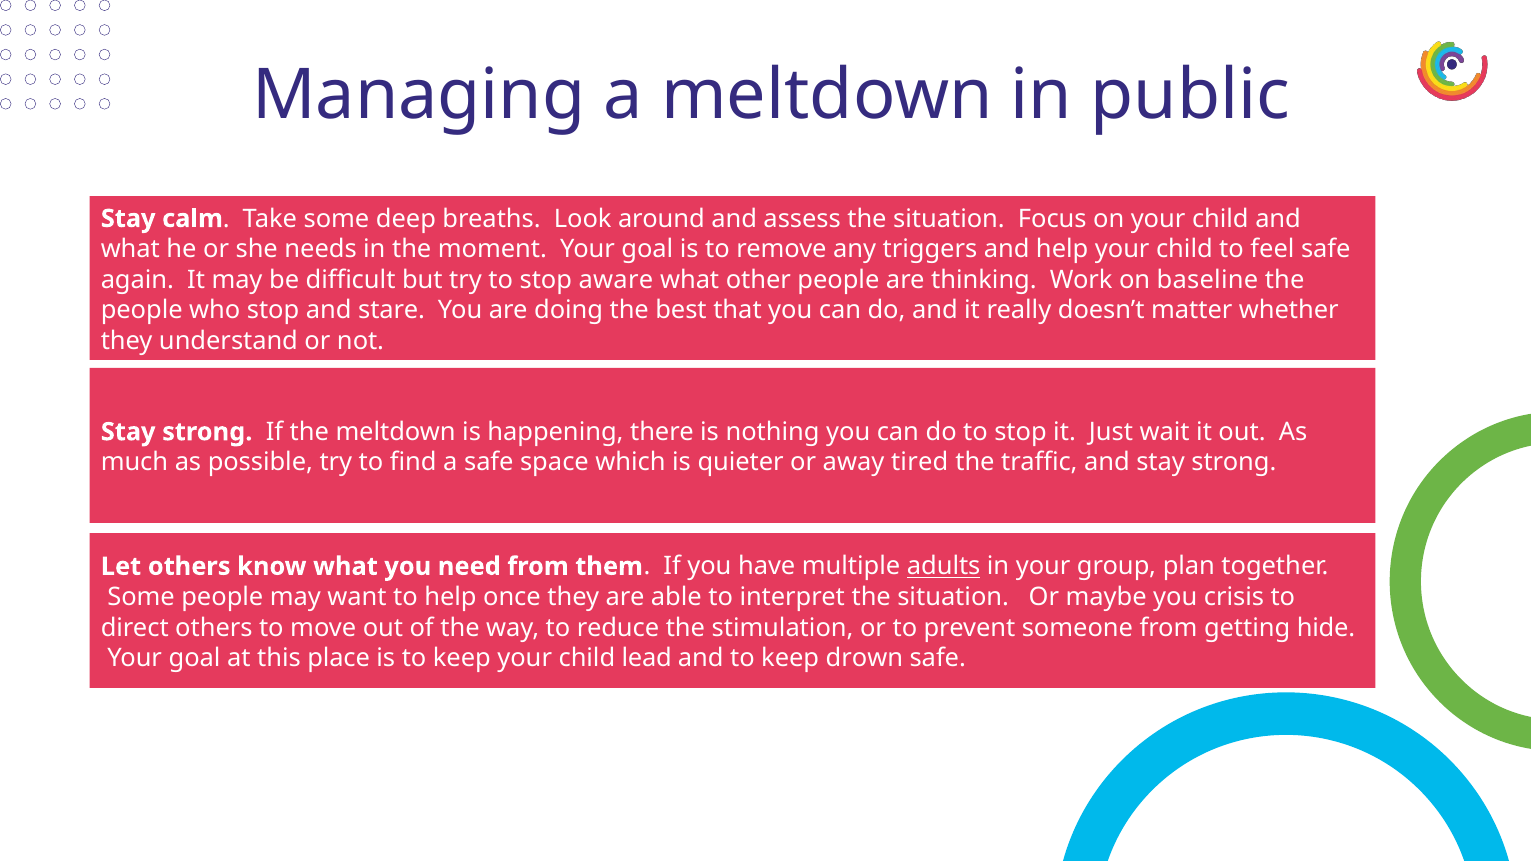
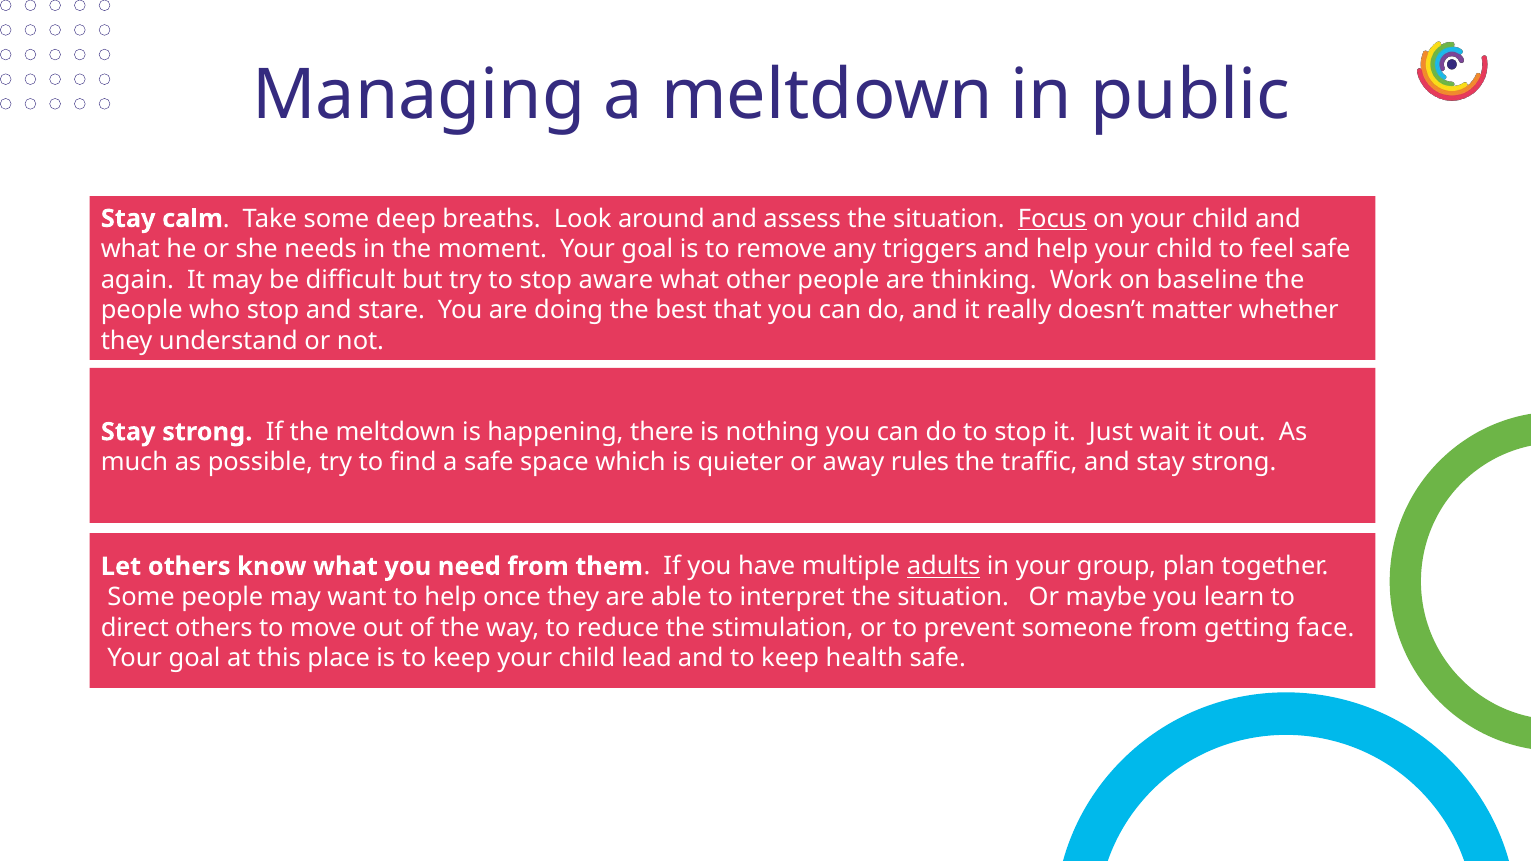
Focus underline: none -> present (1052, 219)
tired: tired -> rules (920, 463)
crisis: crisis -> learn (1234, 597)
hide: hide -> face (1326, 628)
drown: drown -> health (864, 658)
